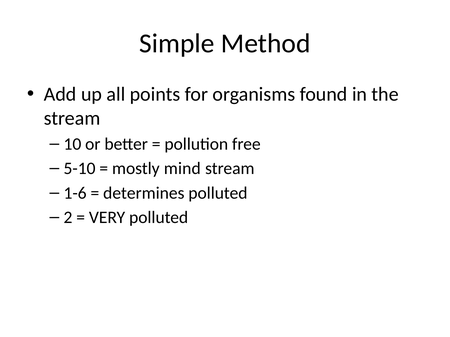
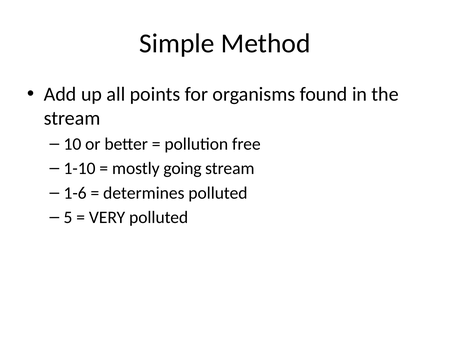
5-10: 5-10 -> 1-10 (80, 169)
mind: mind -> going (182, 169)
2: 2 -> 5 (68, 218)
